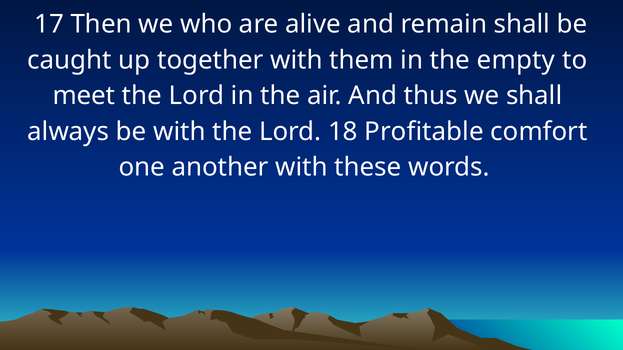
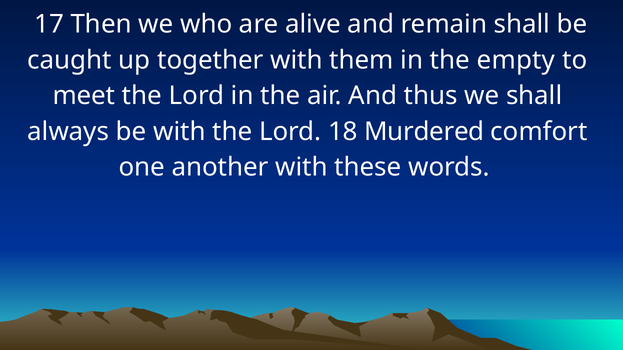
Profitable: Profitable -> Murdered (424, 132)
